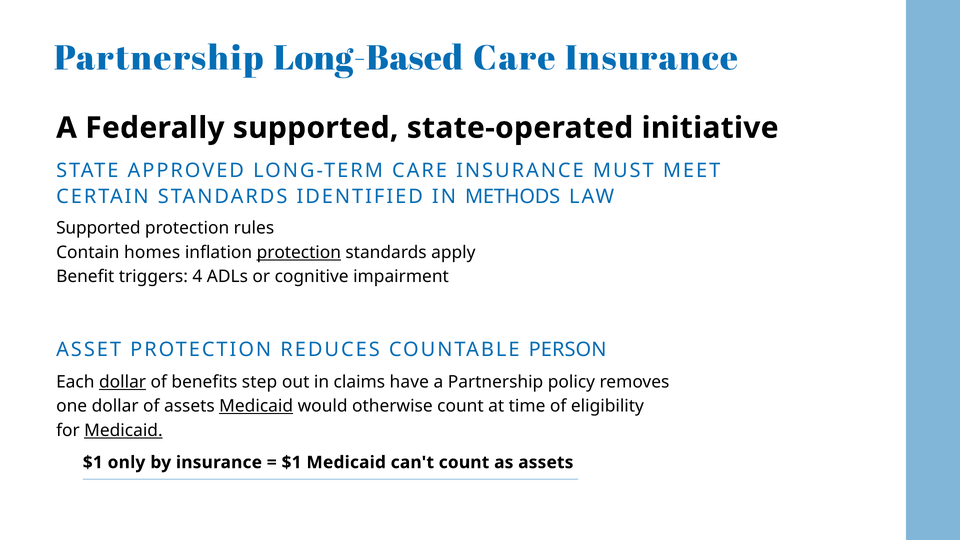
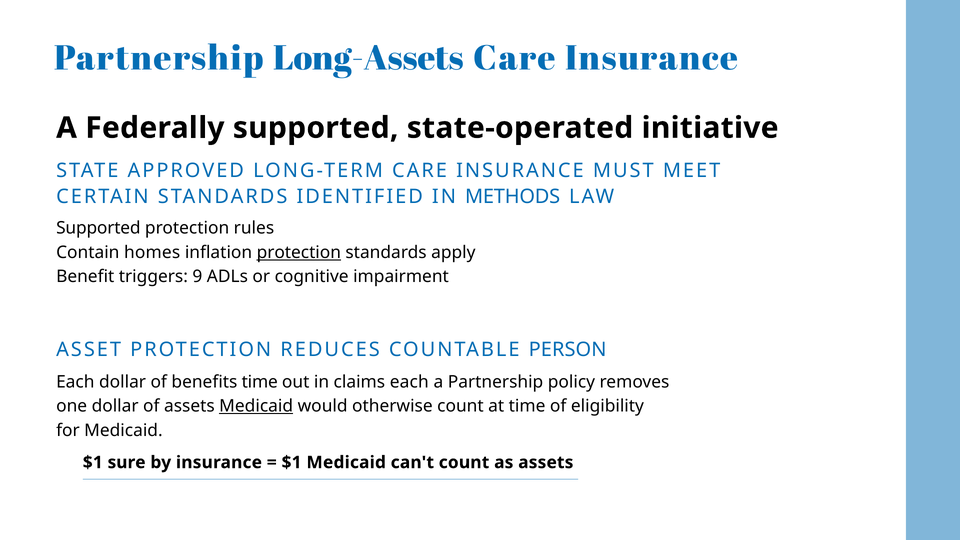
Long-Based: Long-Based -> Long-Assets (368, 58)
4: 4 -> 9 (197, 277)
dollar underline: present -> none (123, 382)
benefits step: step -> time (260, 382)
claims have: have -> each (409, 382)
Medicaid underline: present -> none (123, 430)
only: only -> sure (127, 462)
